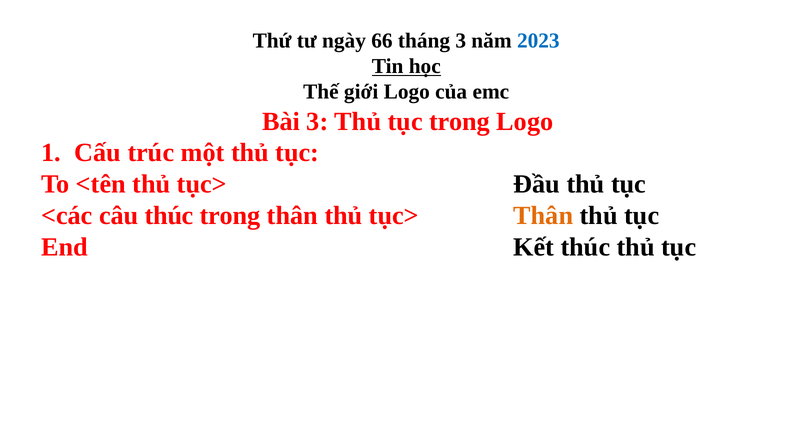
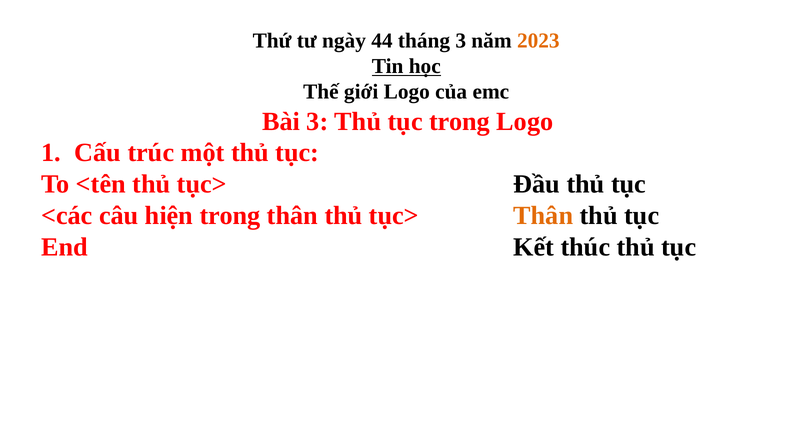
66: 66 -> 44 (382, 41)
2023 colour: blue -> orange (538, 41)
câu thúc: thúc -> hiện (169, 216)
